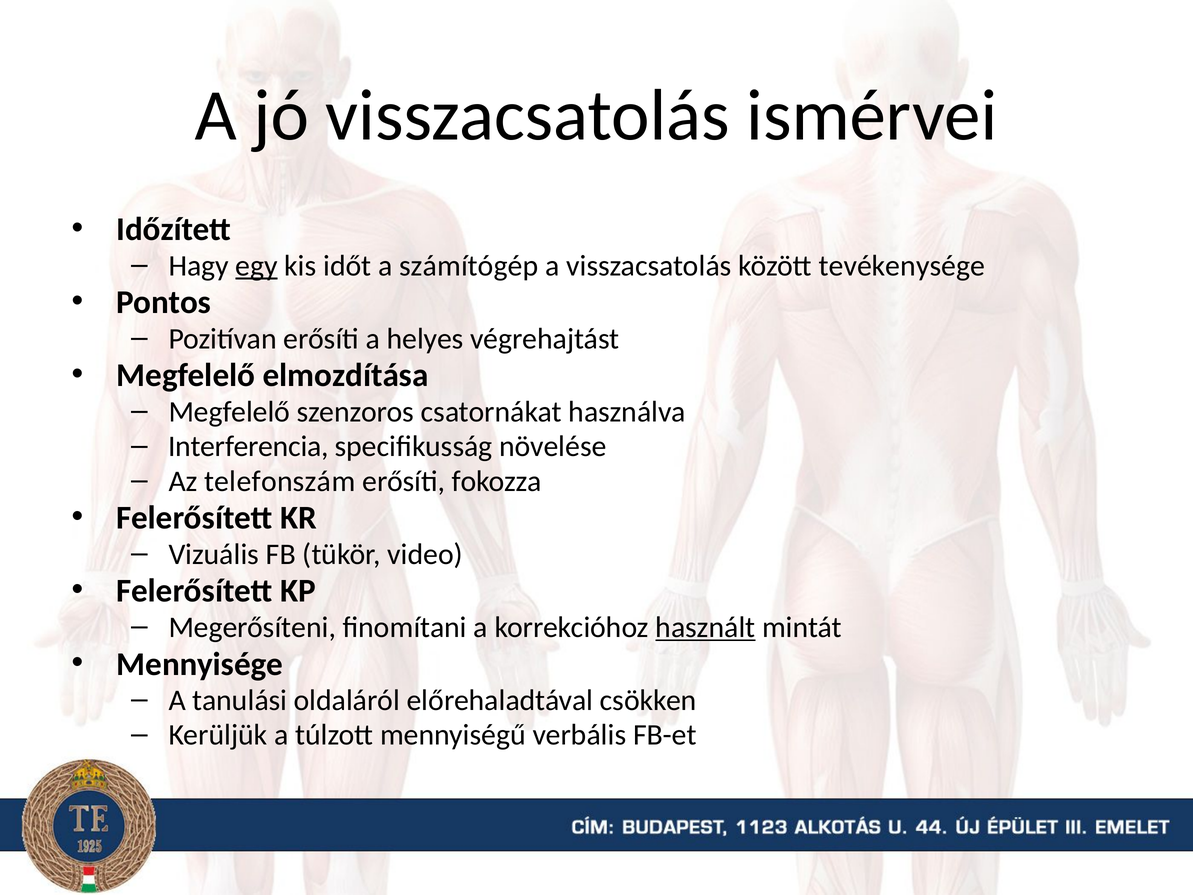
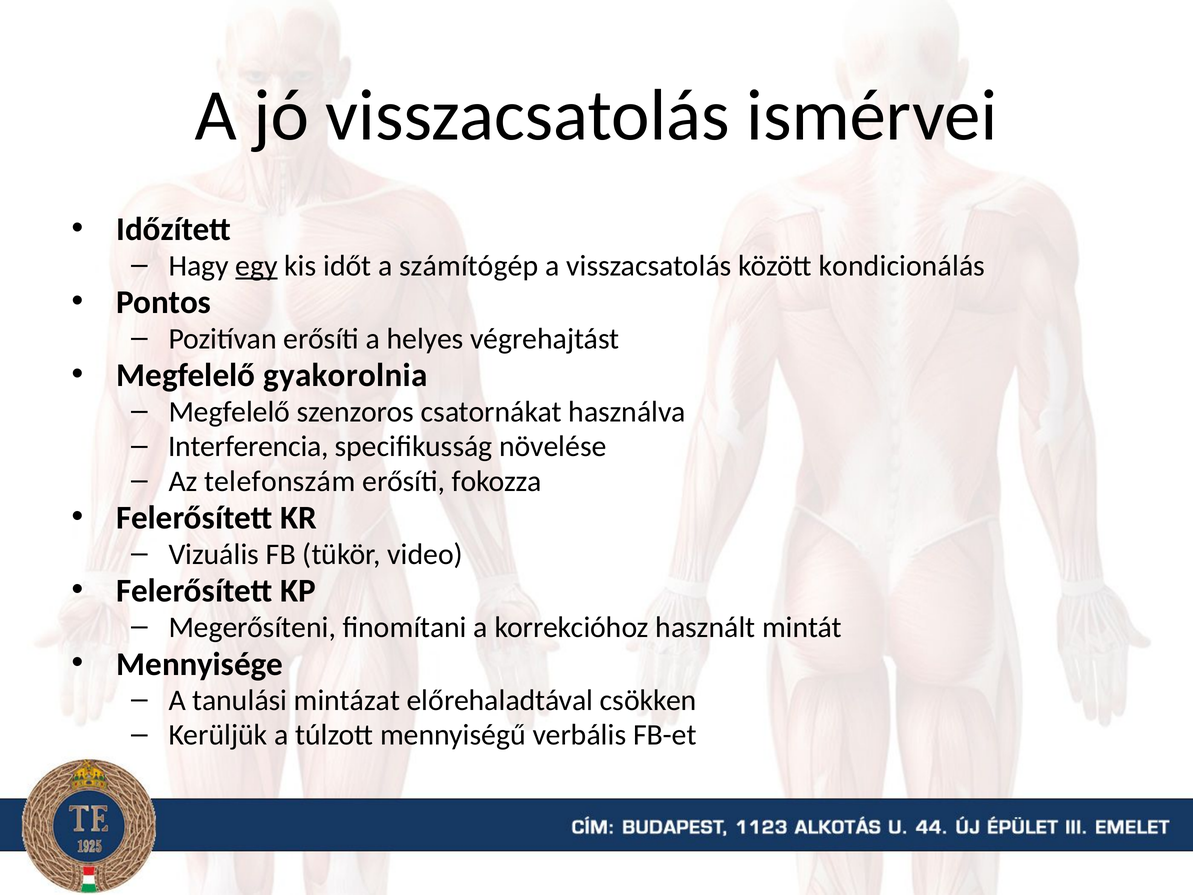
tevékenysége: tevékenysége -> kondicionálás (902, 266)
elmozdítása: elmozdítása -> gyakorolnia (345, 375)
használt underline: present -> none (705, 627)
oldaláról: oldaláról -> mintázat (347, 700)
